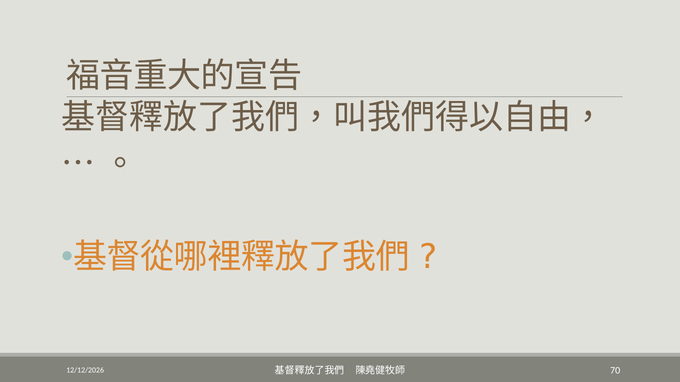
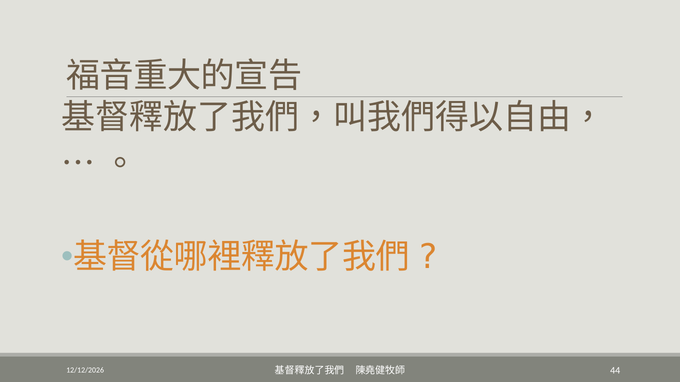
70: 70 -> 44 (615, 371)
